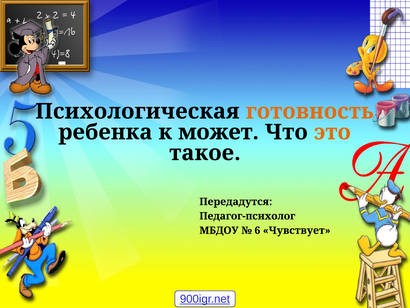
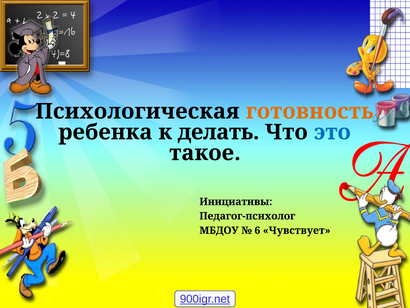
может: может -> делать (219, 132)
это colour: orange -> blue (332, 132)
Передадутся: Передадутся -> Инициативы (236, 201)
